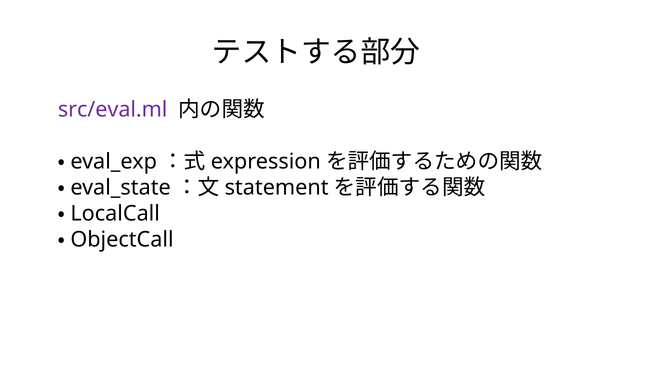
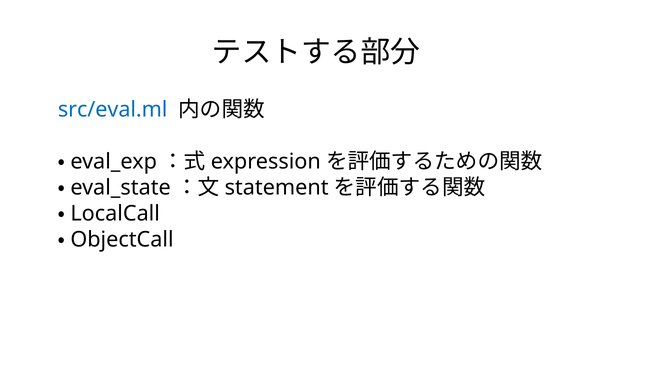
src/eval.ml colour: purple -> blue (113, 110)
